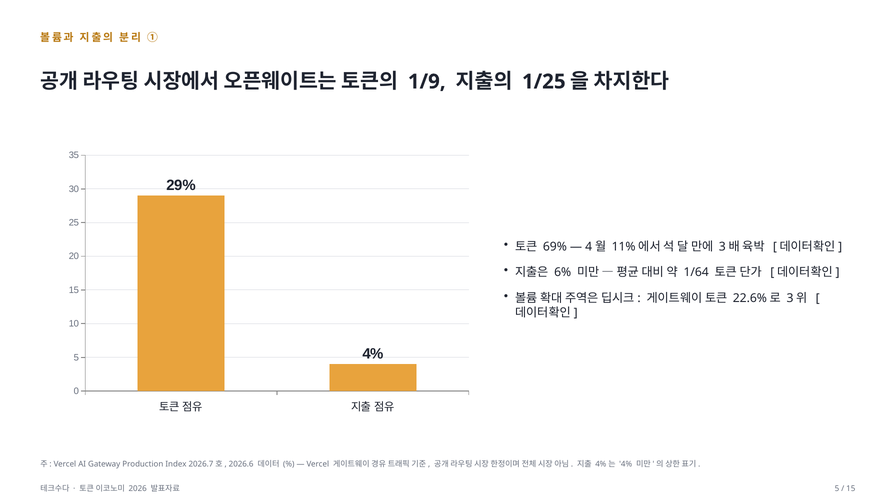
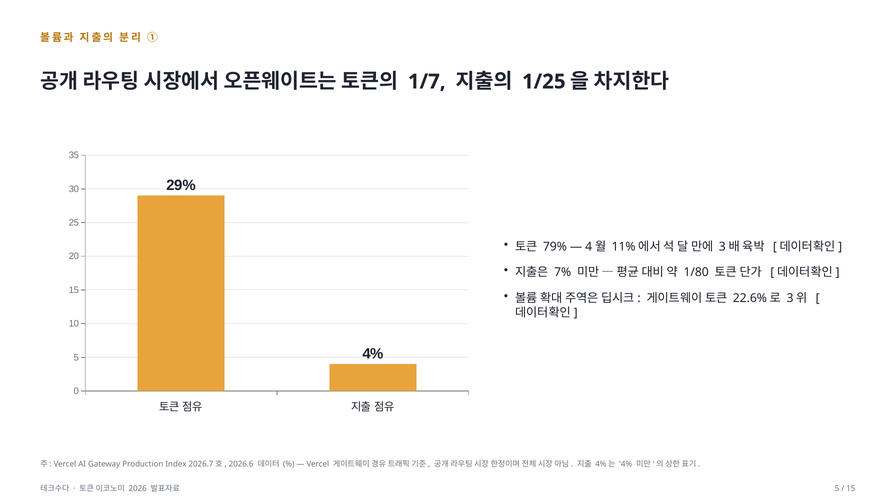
1/9: 1/9 -> 1/7 (427, 82)
69%: 69% -> 79% (555, 247)
6%: 6% -> 7% (563, 272)
1/64: 1/64 -> 1/80 (696, 272)
